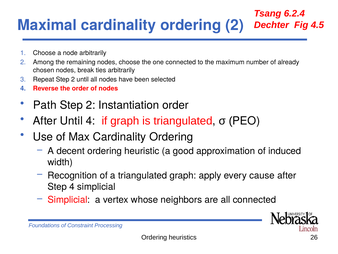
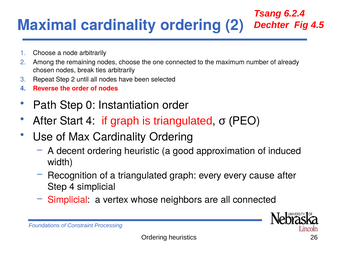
2: 2 -> 0 (91, 105)
After Until: Until -> Start (71, 121)
graph apply: apply -> every (210, 175)
